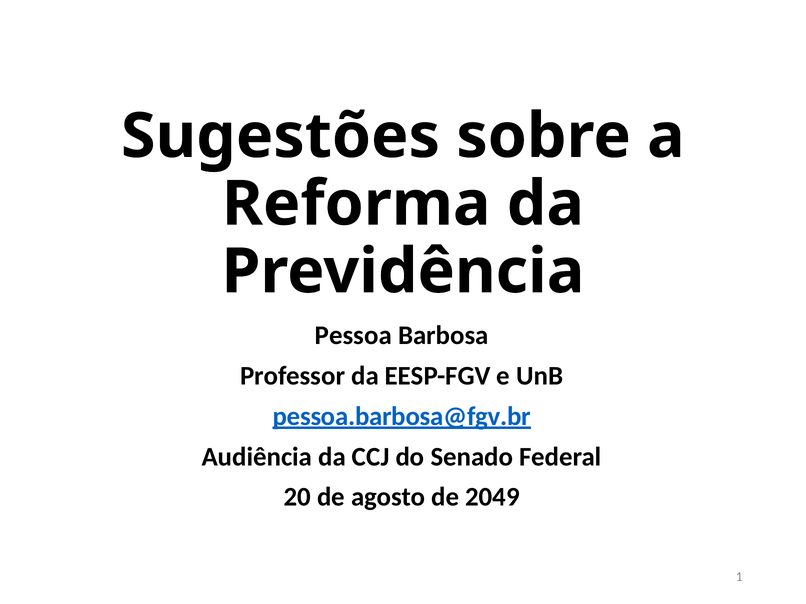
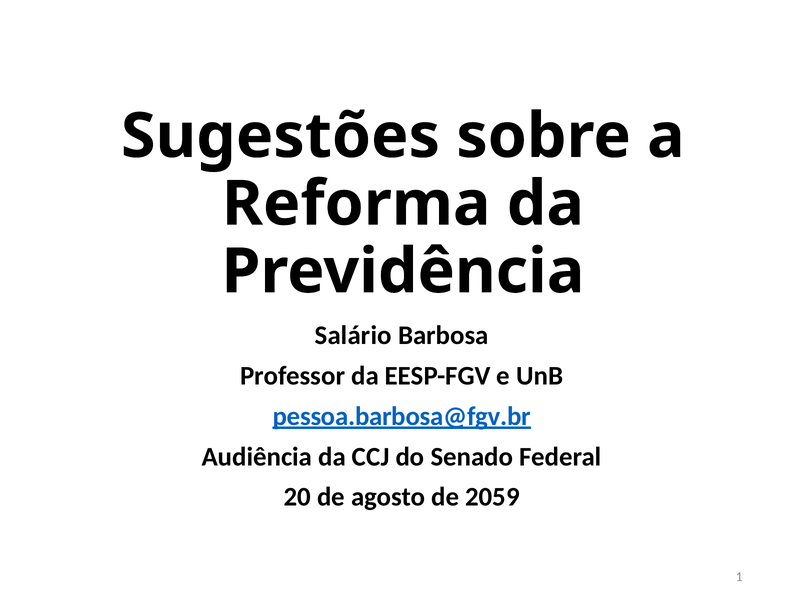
Pessoa: Pessoa -> Salário (353, 336)
2049: 2049 -> 2059 (492, 497)
